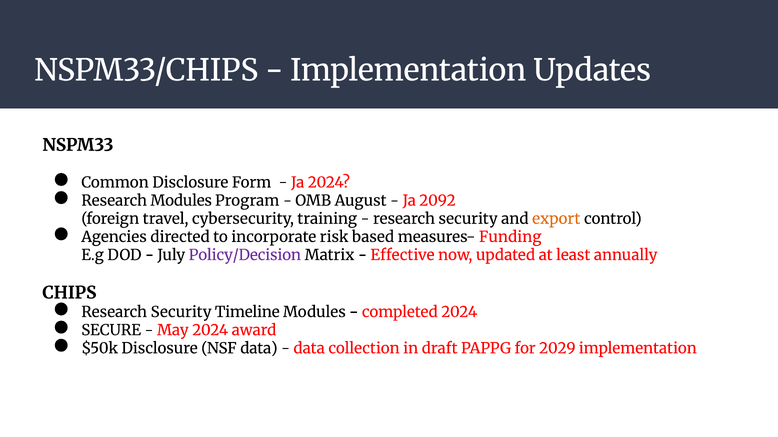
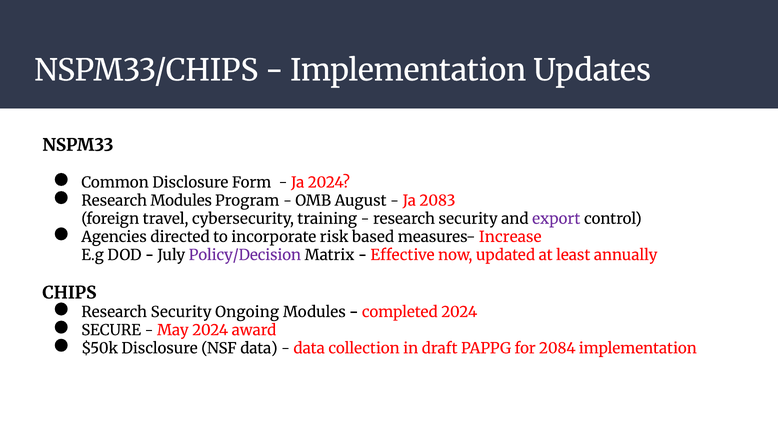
2092: 2092 -> 2083 (437, 201)
export colour: orange -> purple (556, 219)
Funding: Funding -> Increase (510, 237)
Timeline: Timeline -> Ongoing (247, 313)
2029: 2029 -> 2084 (557, 349)
